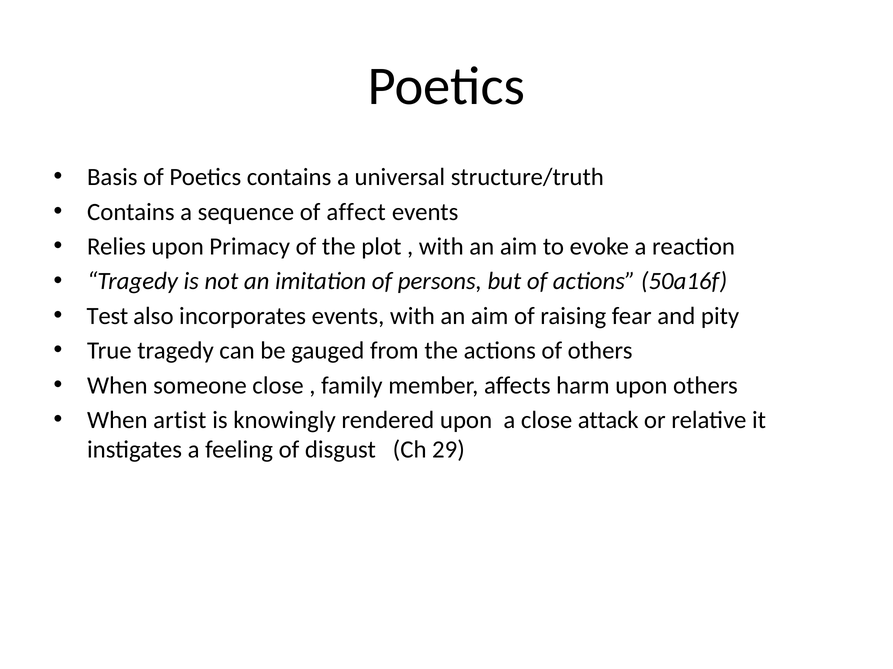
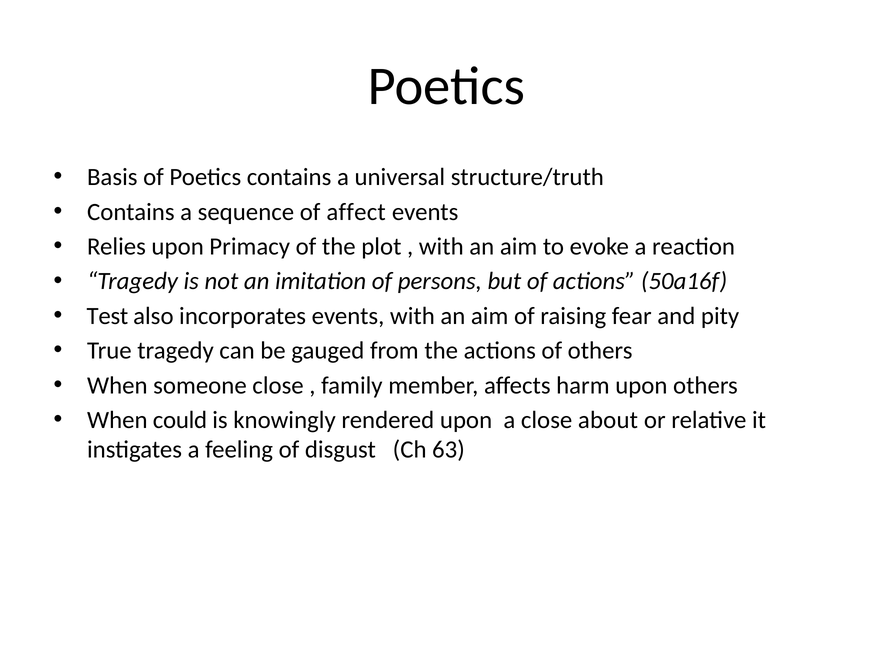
artist: artist -> could (180, 421)
attack: attack -> about (608, 421)
29: 29 -> 63 (448, 450)
